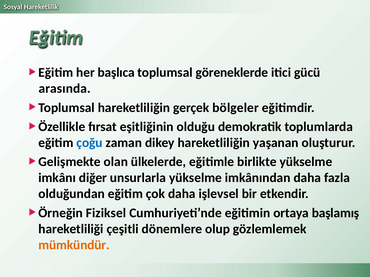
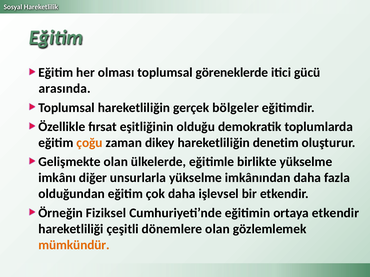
başlıca: başlıca -> olması (116, 73)
çoğu colour: blue -> orange (90, 143)
yaşanan: yaşanan -> denetim (276, 143)
ortaya başlamış: başlamış -> etkendir (335, 213)
dönemlere olup: olup -> olan (218, 229)
